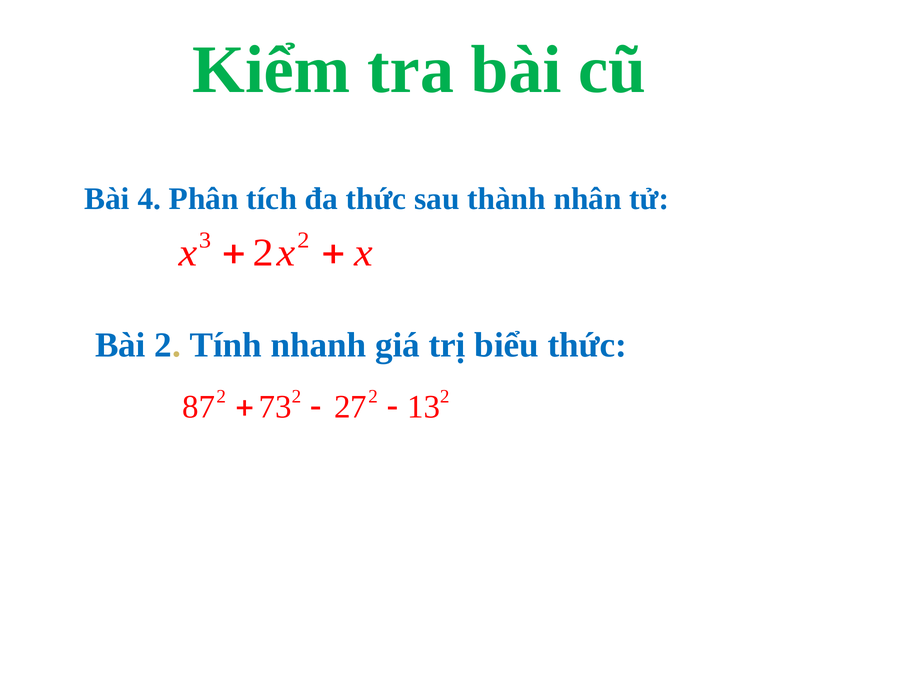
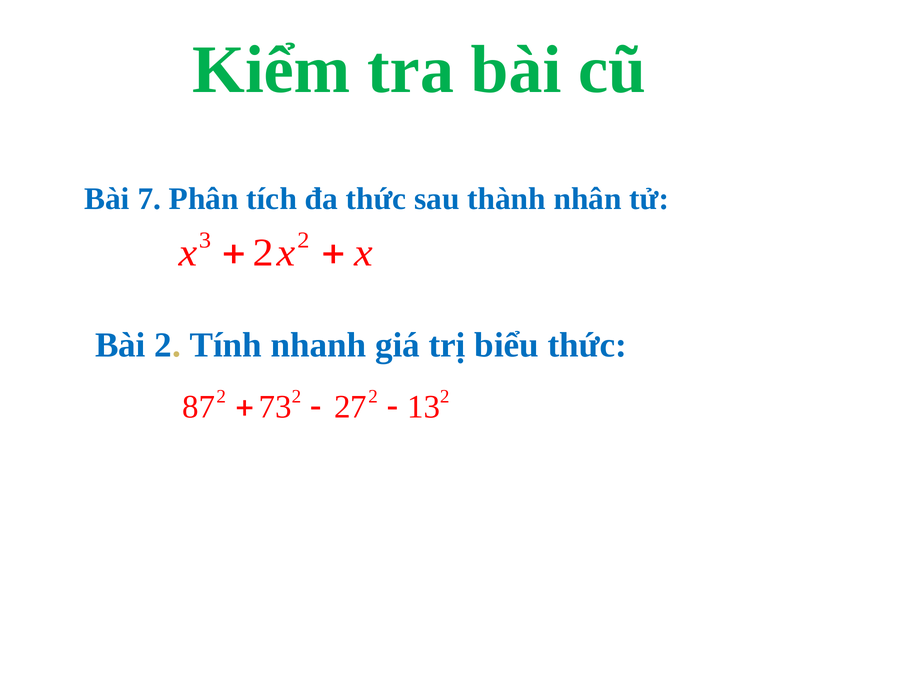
4: 4 -> 7 (149, 199)
